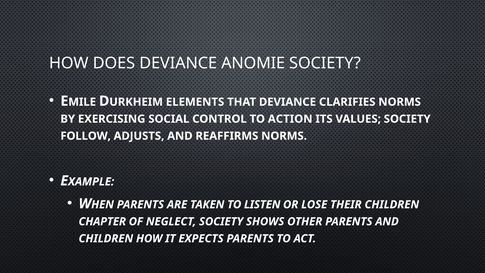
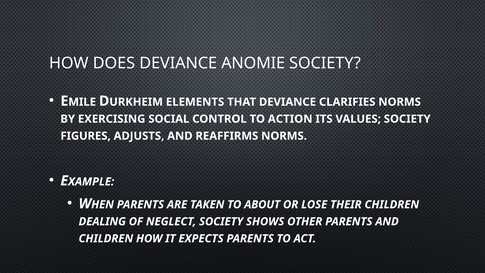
FOLLOW: FOLLOW -> FIGURES (86, 136)
LISTEN: LISTEN -> ABOUT (262, 204)
CHAPTER: CHAPTER -> DEALING (102, 221)
